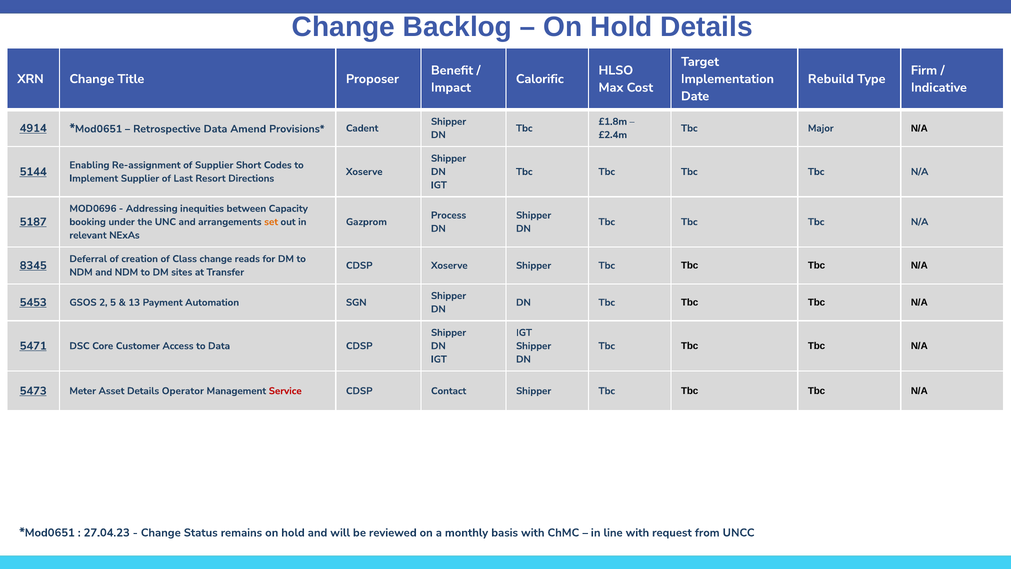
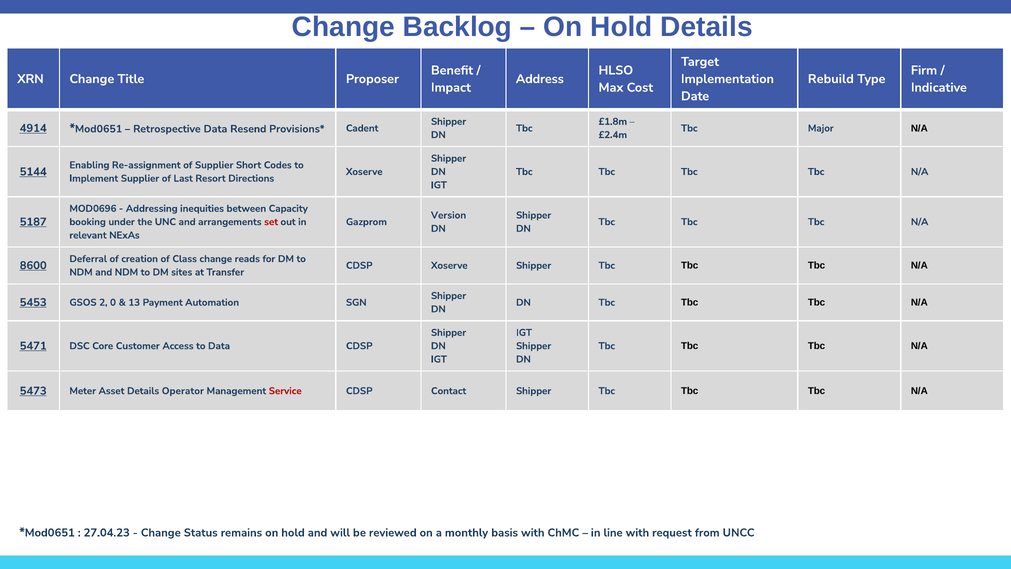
Calorific: Calorific -> Address (540, 79)
Amend: Amend -> Resend (248, 129)
Process: Process -> Version (449, 215)
set colour: orange -> red (271, 222)
8345: 8345 -> 8600 (33, 265)
5: 5 -> 0 (113, 302)
